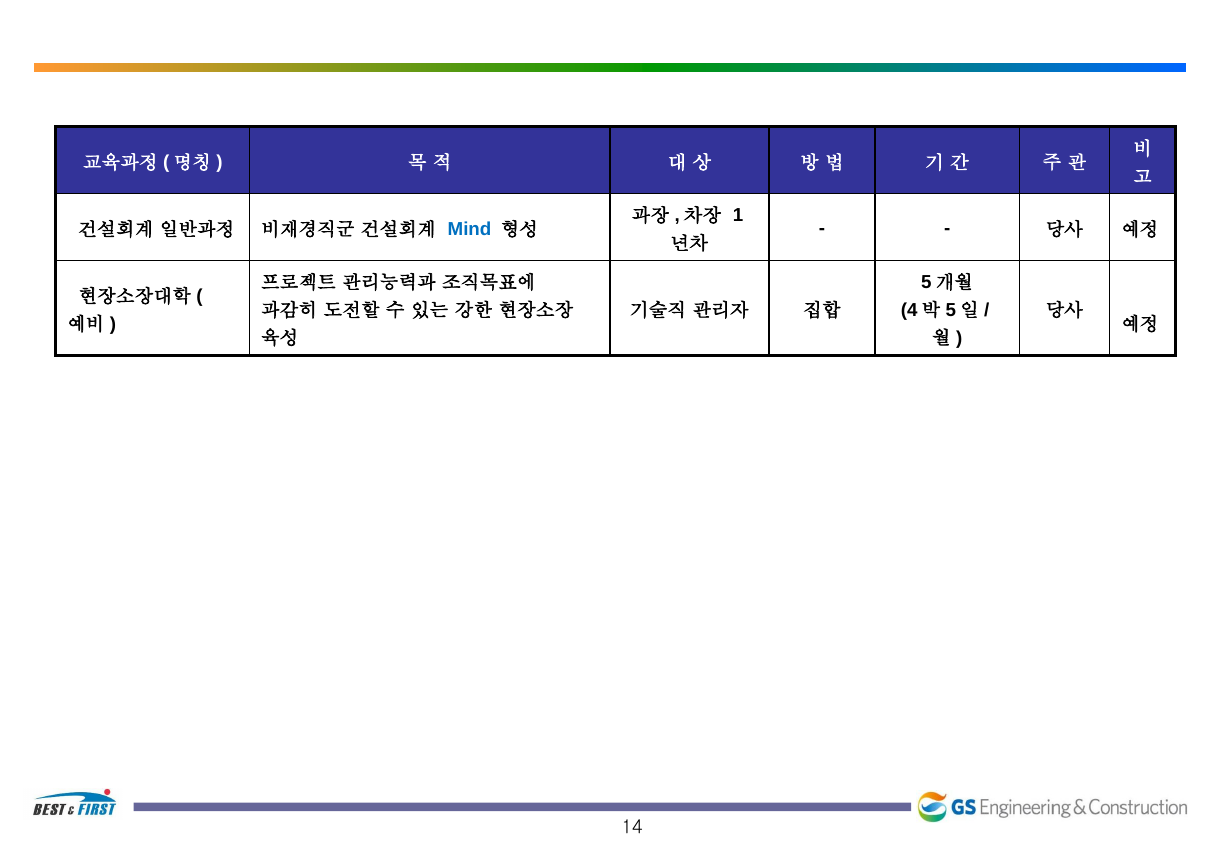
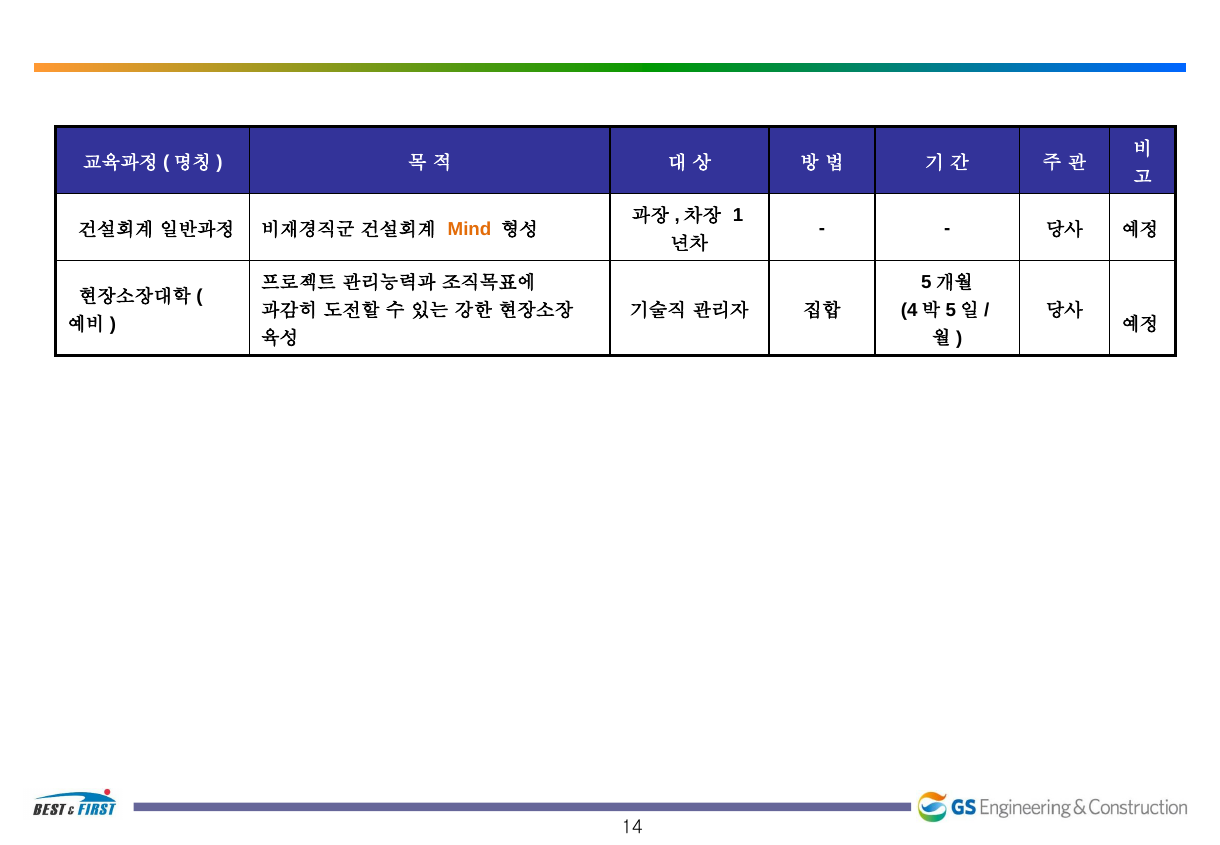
Mind colour: blue -> orange (469, 229)
